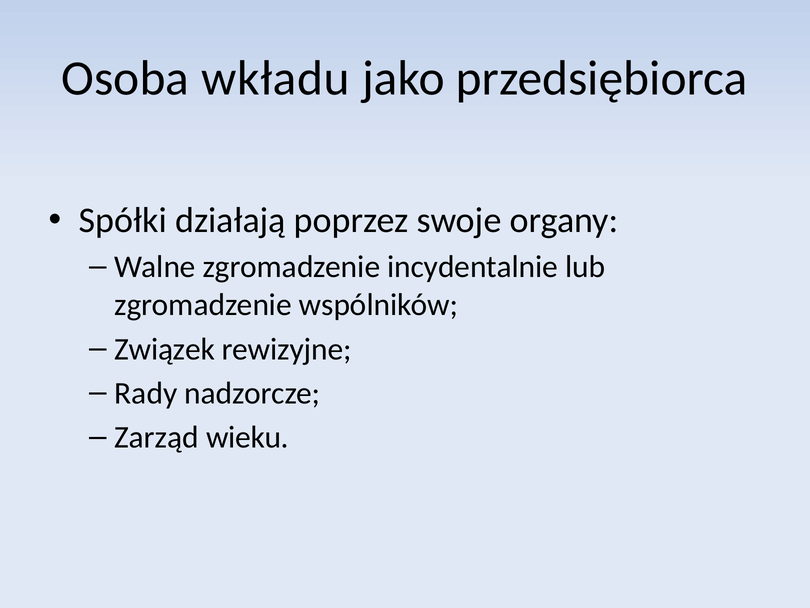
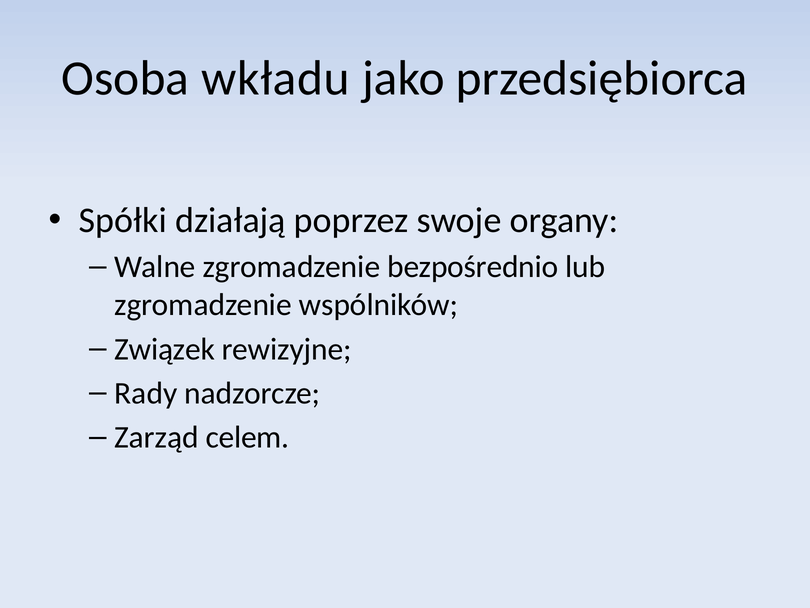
incydentalnie: incydentalnie -> bezpośrednio (473, 267)
wieku: wieku -> celem (247, 437)
